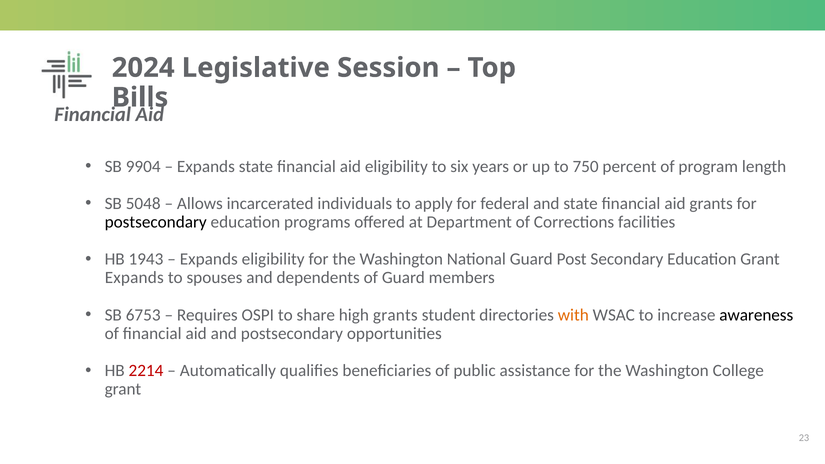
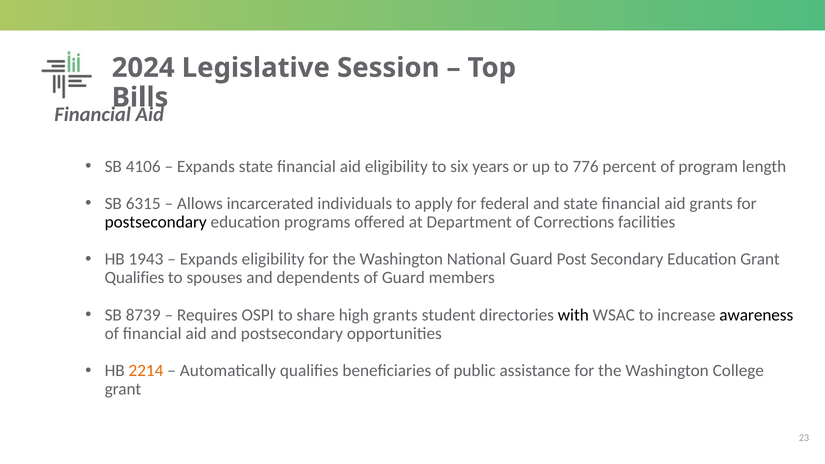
9904: 9904 -> 4106 (143, 166)
750: 750 -> 776 (586, 166)
5048: 5048 -> 6315 (143, 204)
Expands: Expands -> Qualifies (134, 278)
6753: 6753 -> 8739 (143, 315)
with colour: orange -> black (573, 315)
2214 colour: red -> orange (146, 371)
